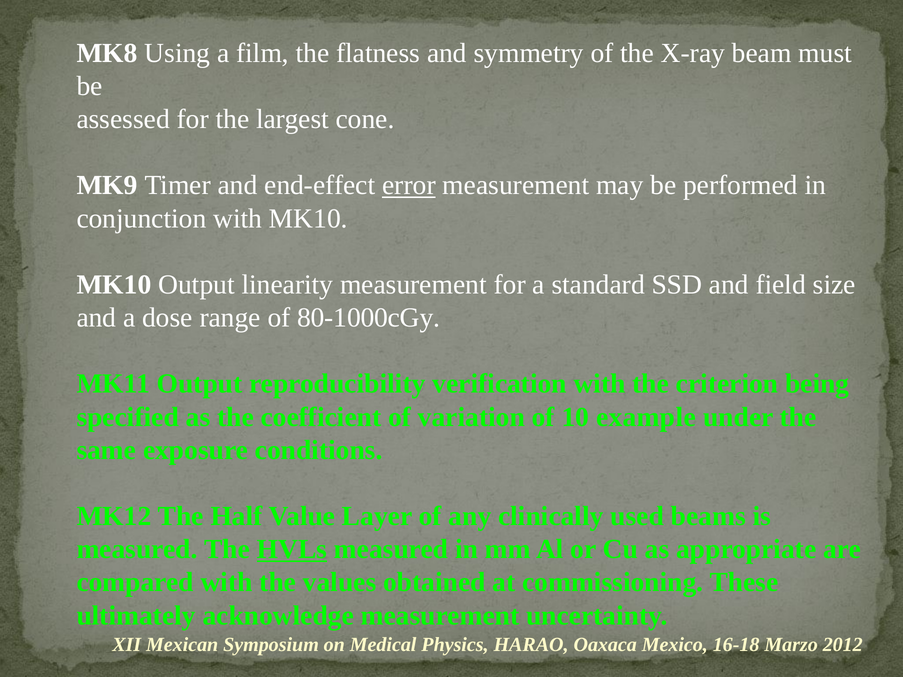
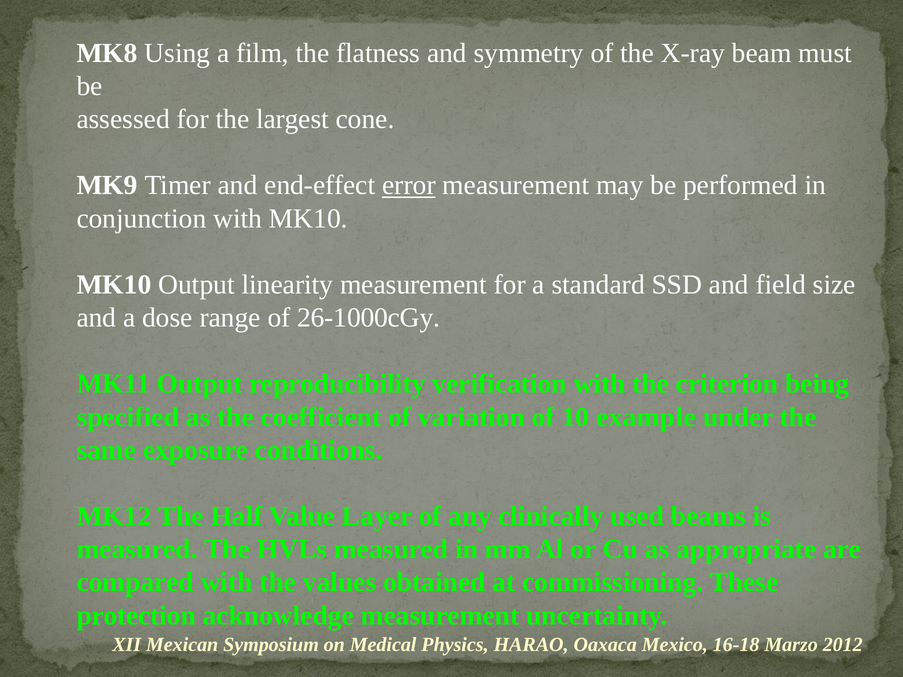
80-1000cGy: 80-1000cGy -> 26-1000cGy (369, 318)
HVLs underline: present -> none (292, 549)
ultimately: ultimately -> protection (136, 616)
